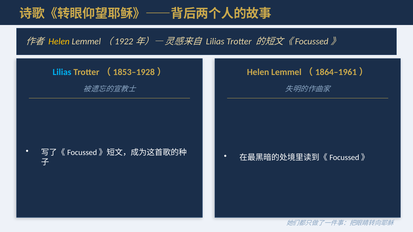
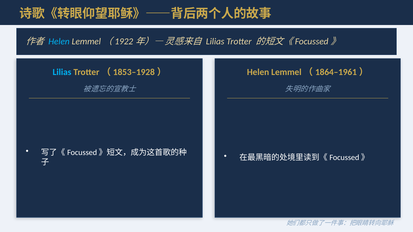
Helen colour: yellow -> light blue (59, 42)
